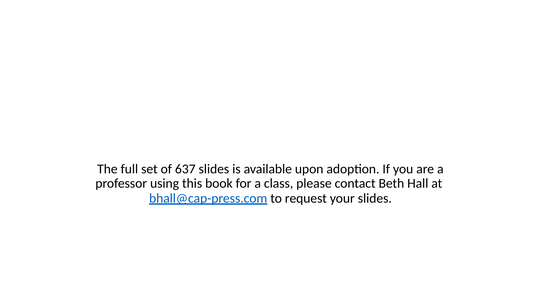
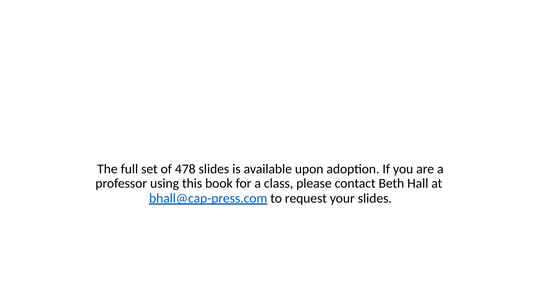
637: 637 -> 478 (185, 169)
